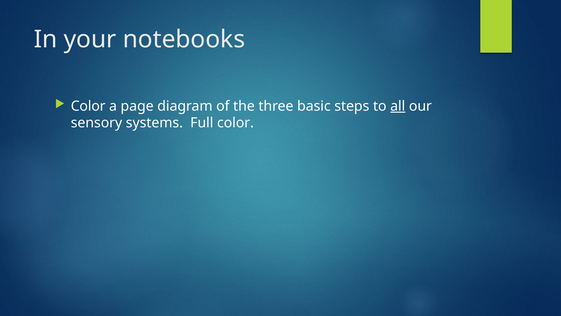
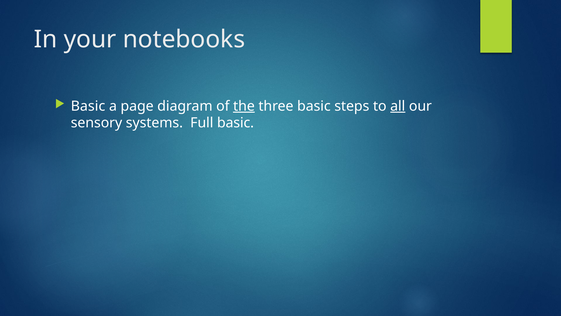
Color: Color -> Basic (88, 106)
the underline: none -> present (244, 106)
Full color: color -> basic (235, 123)
